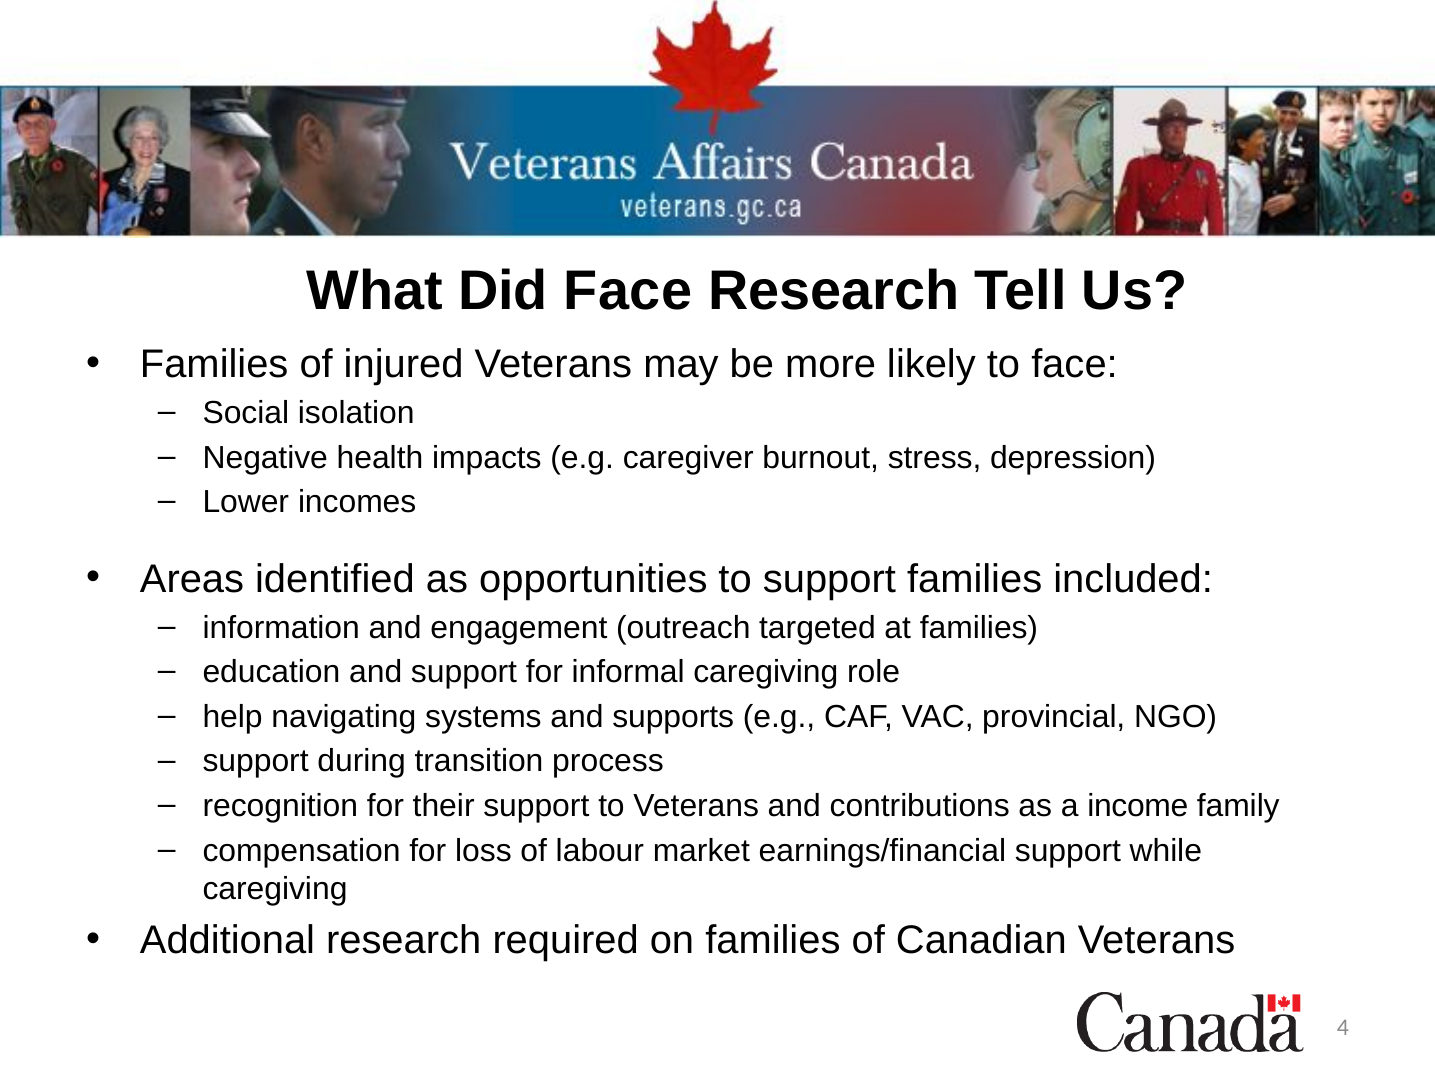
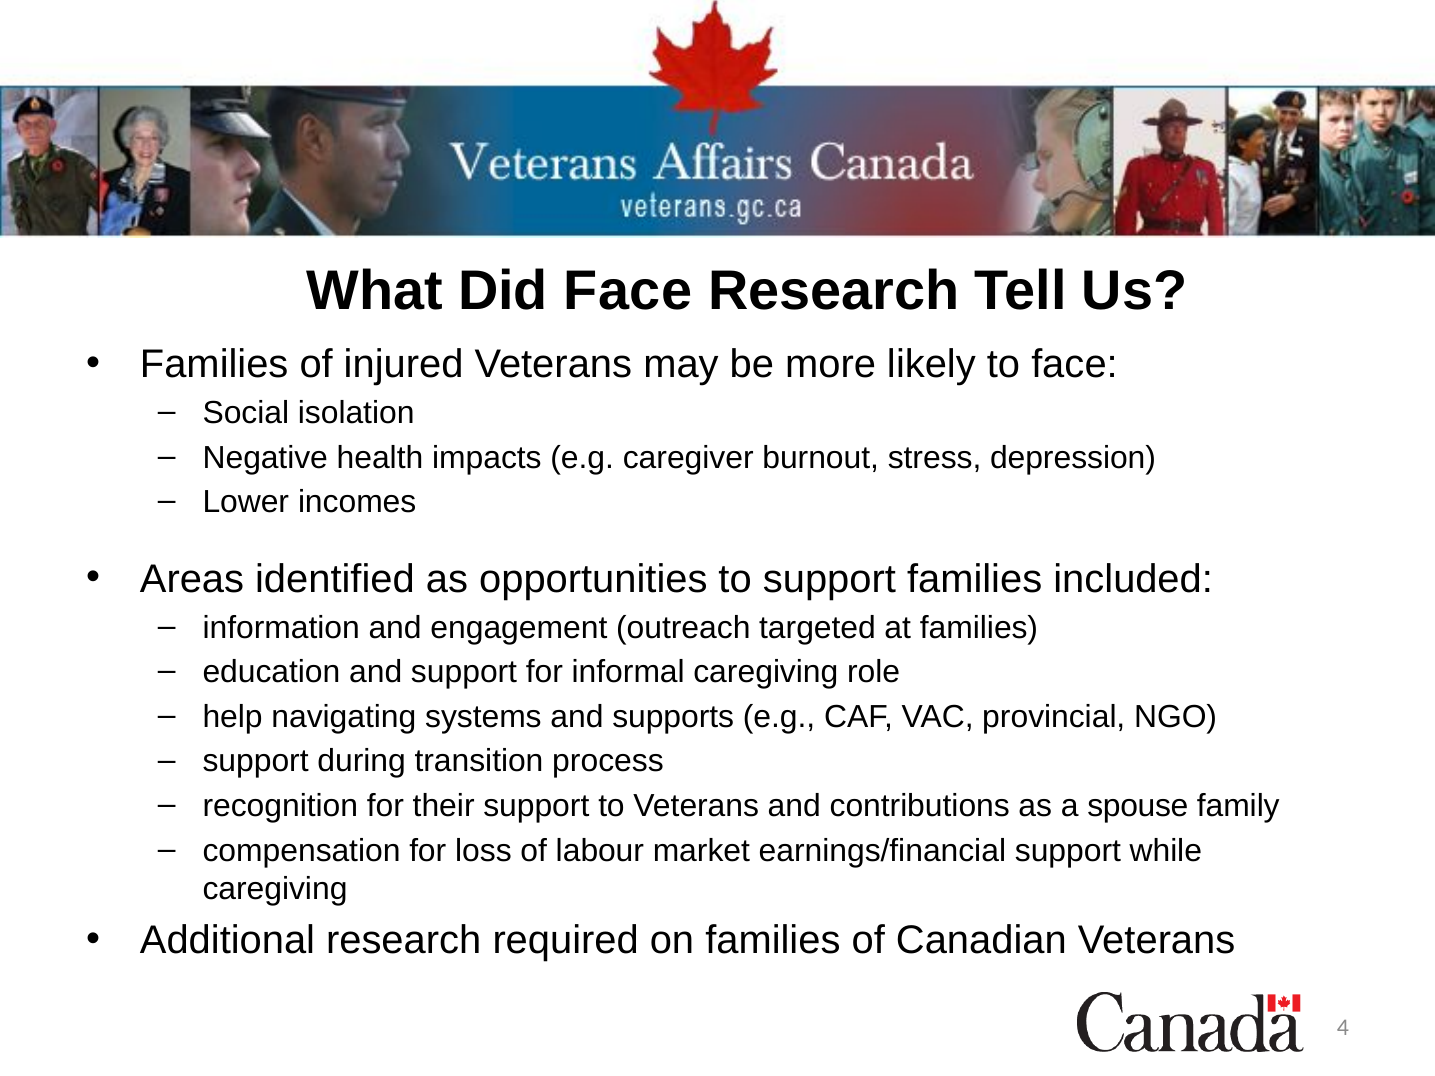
income: income -> spouse (1138, 806)
